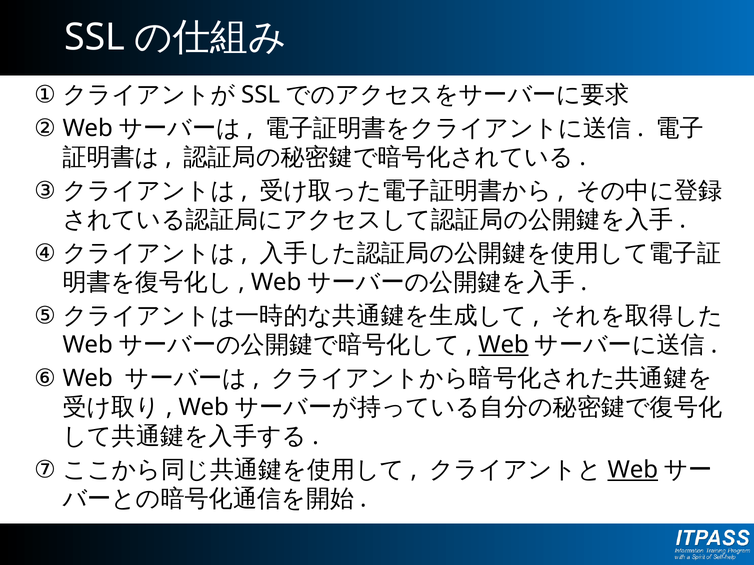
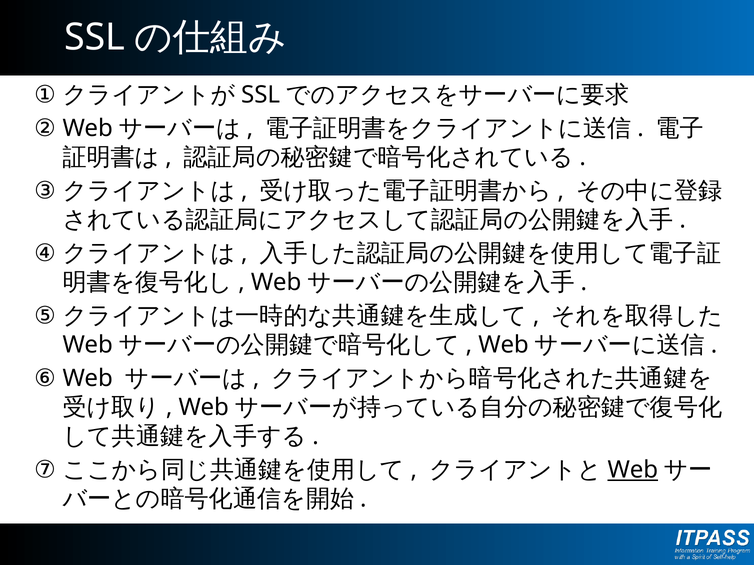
Web underline: present -> none (504, 345)
